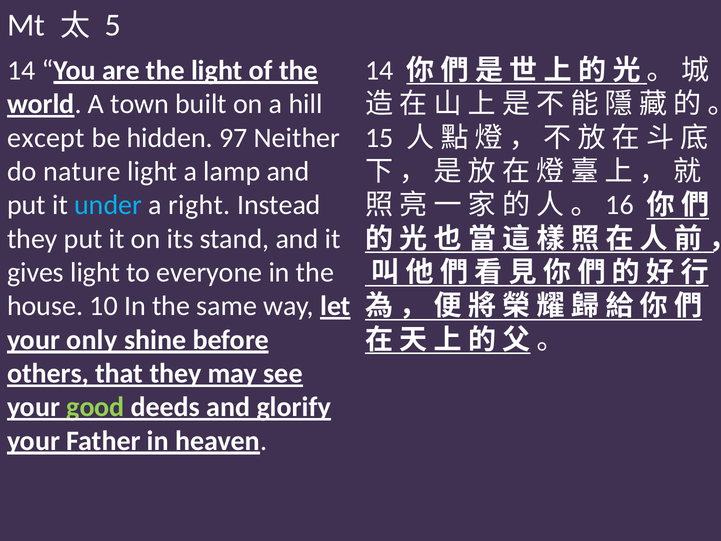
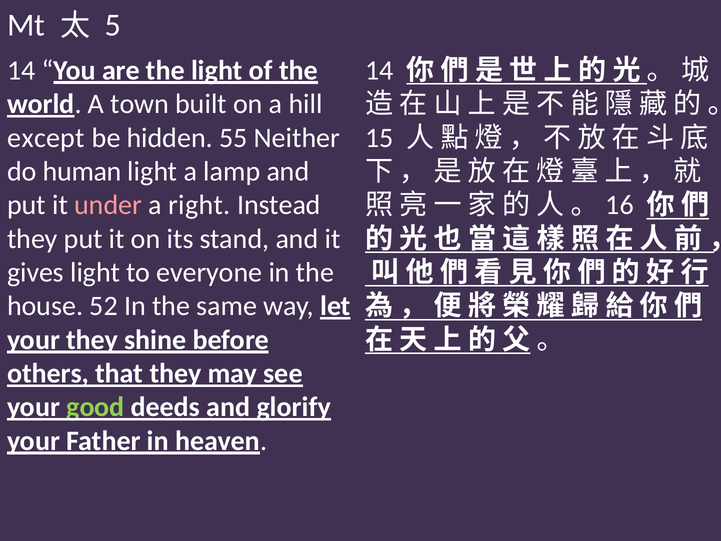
97: 97 -> 55 (233, 138)
nature: nature -> human (82, 171)
under colour: light blue -> pink (108, 205)
10: 10 -> 52 (104, 306)
your only: only -> they (92, 340)
